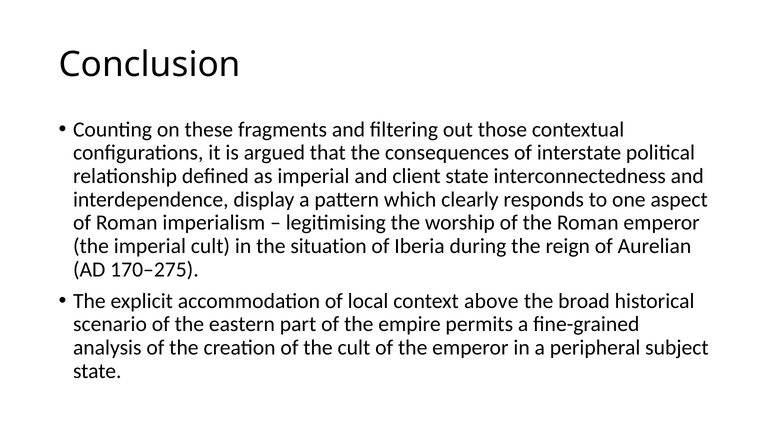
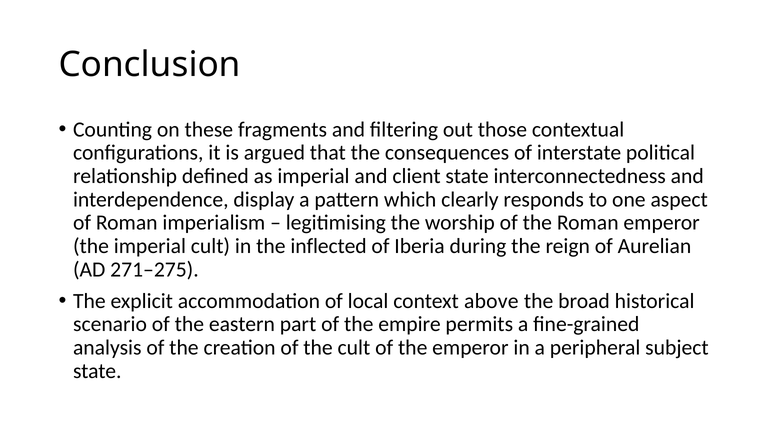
situation: situation -> inflected (329, 247)
170–275: 170–275 -> 271–275 (154, 270)
